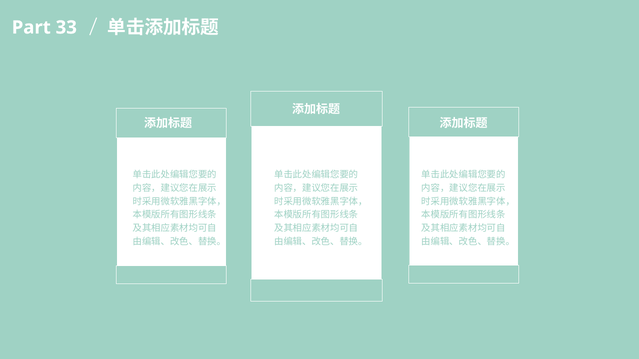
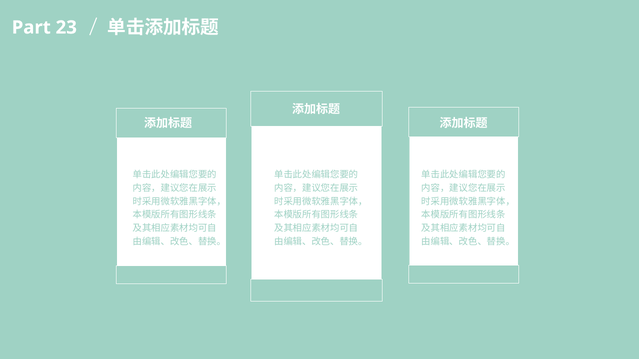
33: 33 -> 23 (66, 28)
